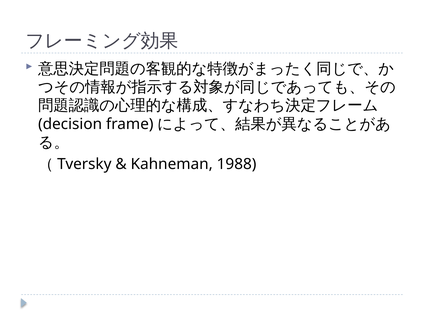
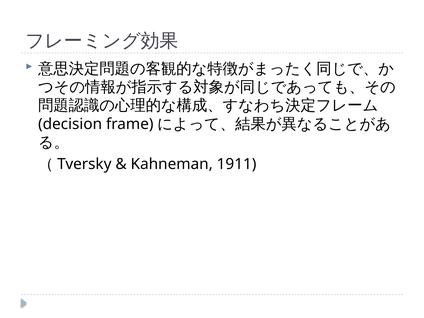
1988: 1988 -> 1911 (237, 164)
